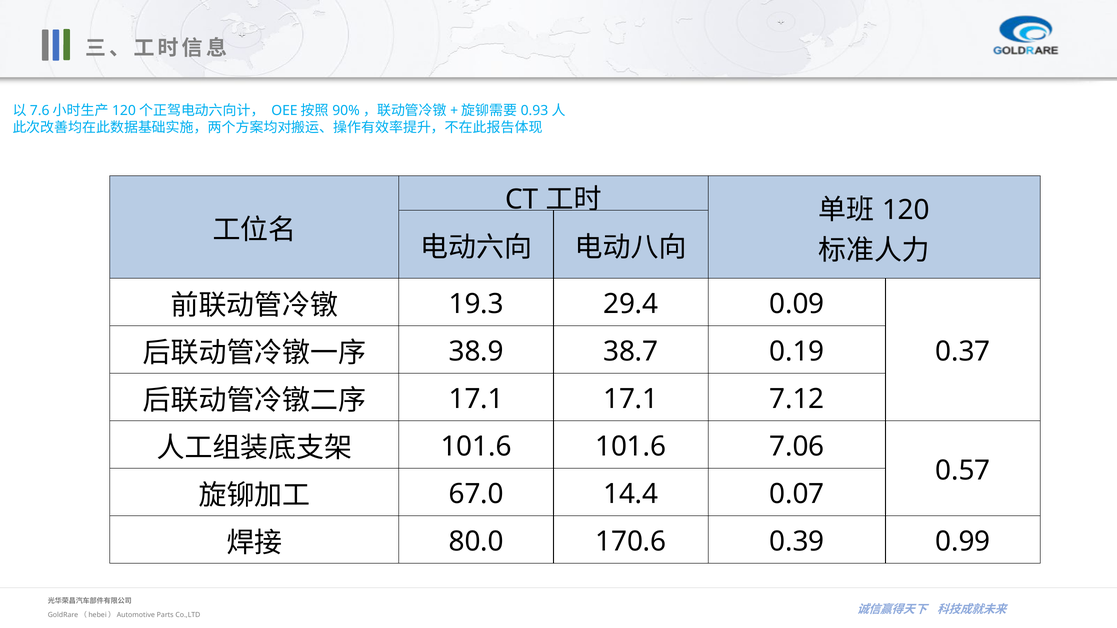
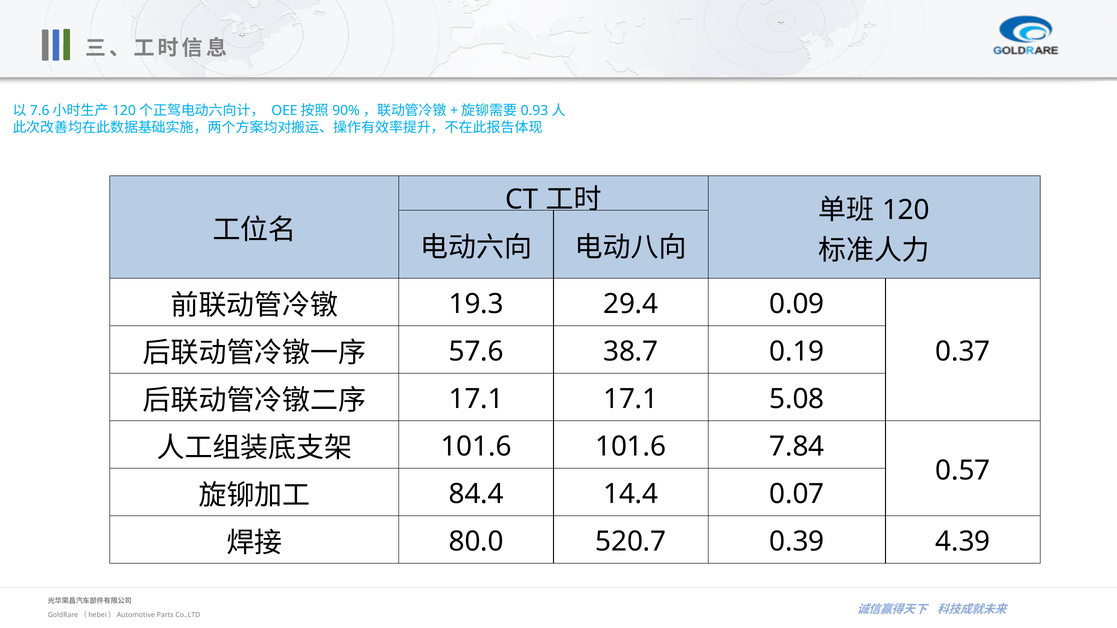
38.9: 38.9 -> 57.6 (476, 352)
7.12: 7.12 -> 5.08 (797, 399)
7.06: 7.06 -> 7.84 (797, 447)
67.0: 67.0 -> 84.4 (476, 494)
170.6: 170.6 -> 520.7 (631, 542)
0.99: 0.99 -> 4.39 (963, 542)
